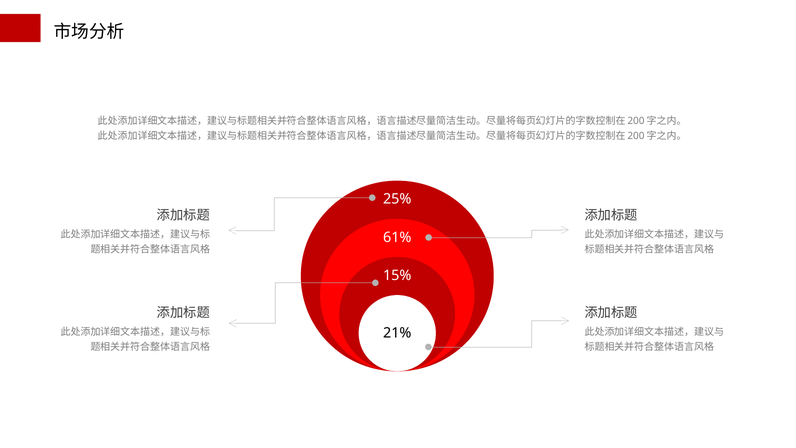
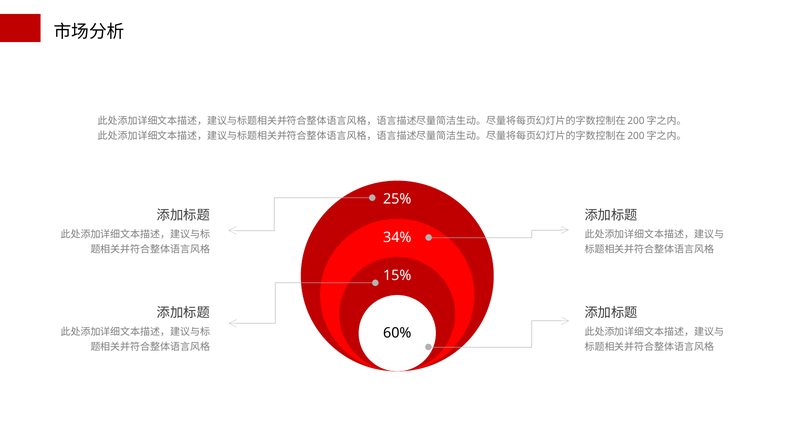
61%: 61% -> 34% (397, 238)
21%: 21% -> 60% (397, 333)
